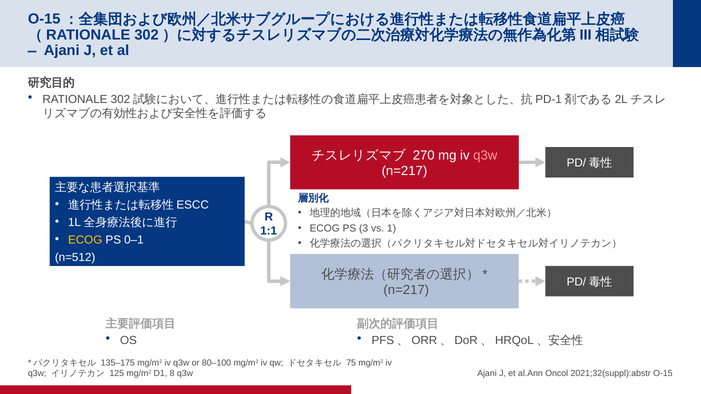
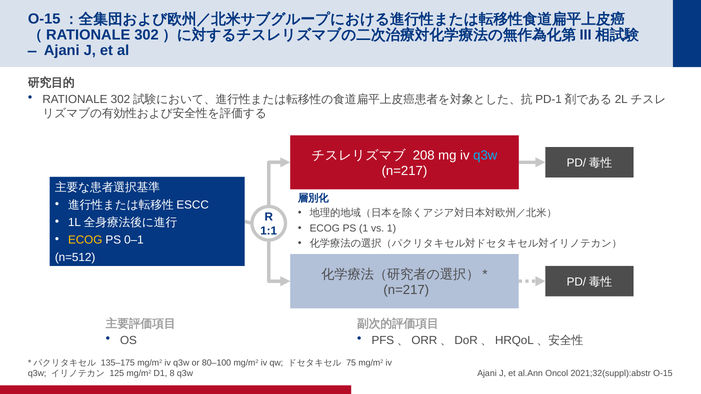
270: 270 -> 208 (424, 155)
q3w colour: pink -> light blue (485, 155)
PS 3: 3 -> 1 (364, 228)
